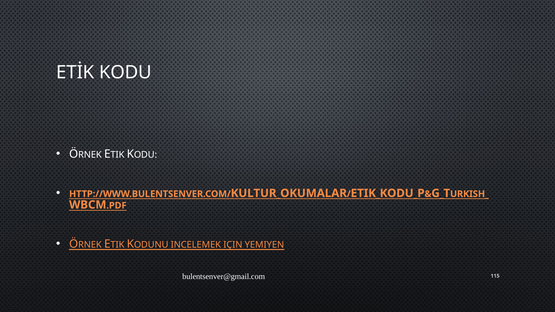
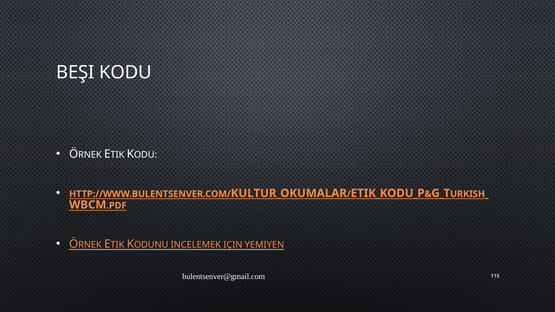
ETİK: ETİK -> BEŞI (75, 72)
